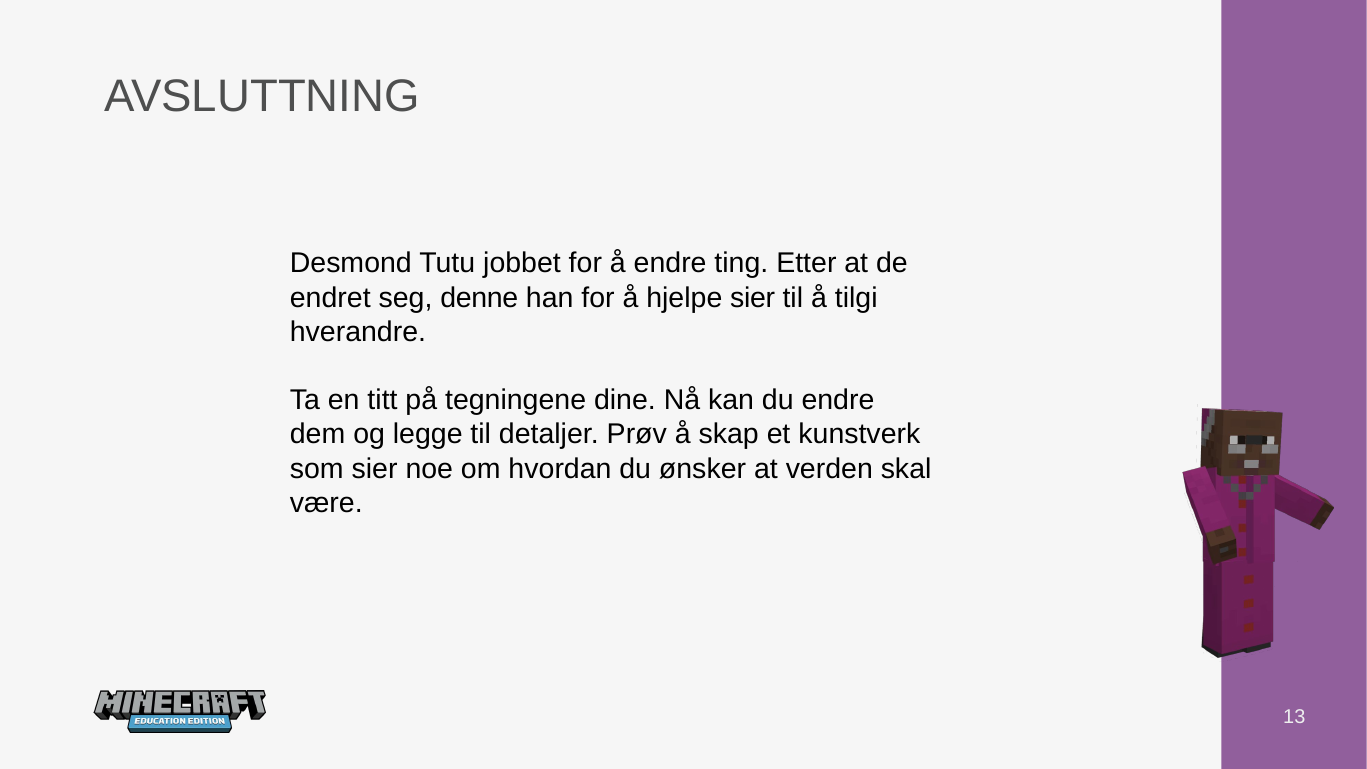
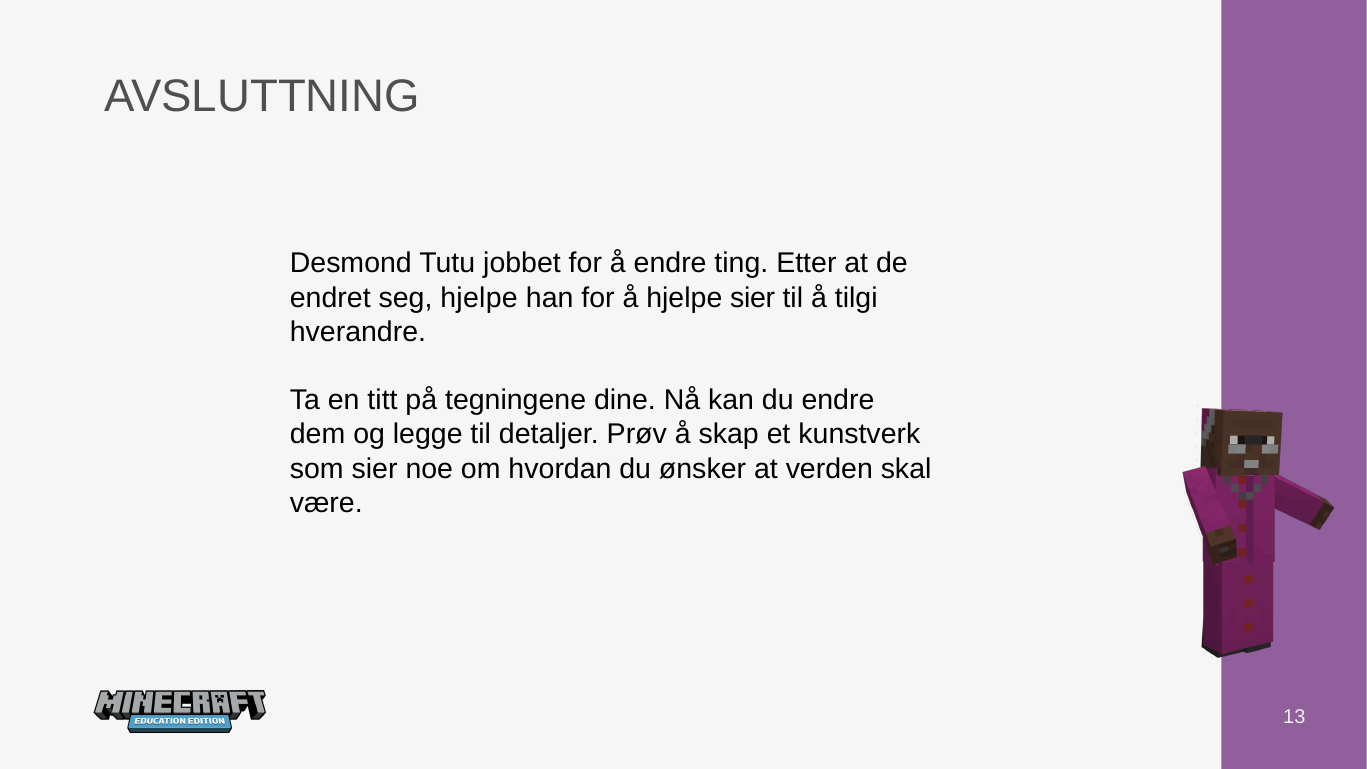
seg denne: denne -> hjelpe (479, 298)
